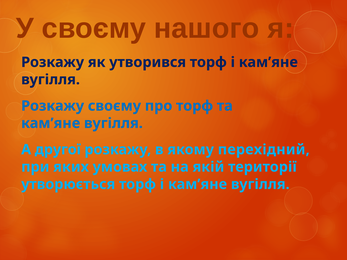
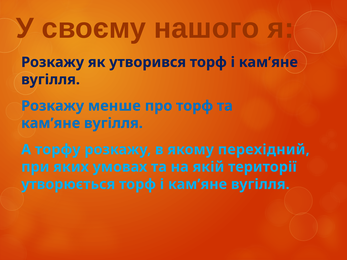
Розкажу своєму: своєму -> менше (114, 106)
другої: другої -> торфу (58, 150)
